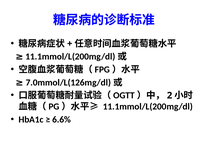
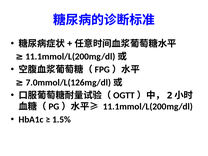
6.6%: 6.6% -> 1.5% (62, 119)
